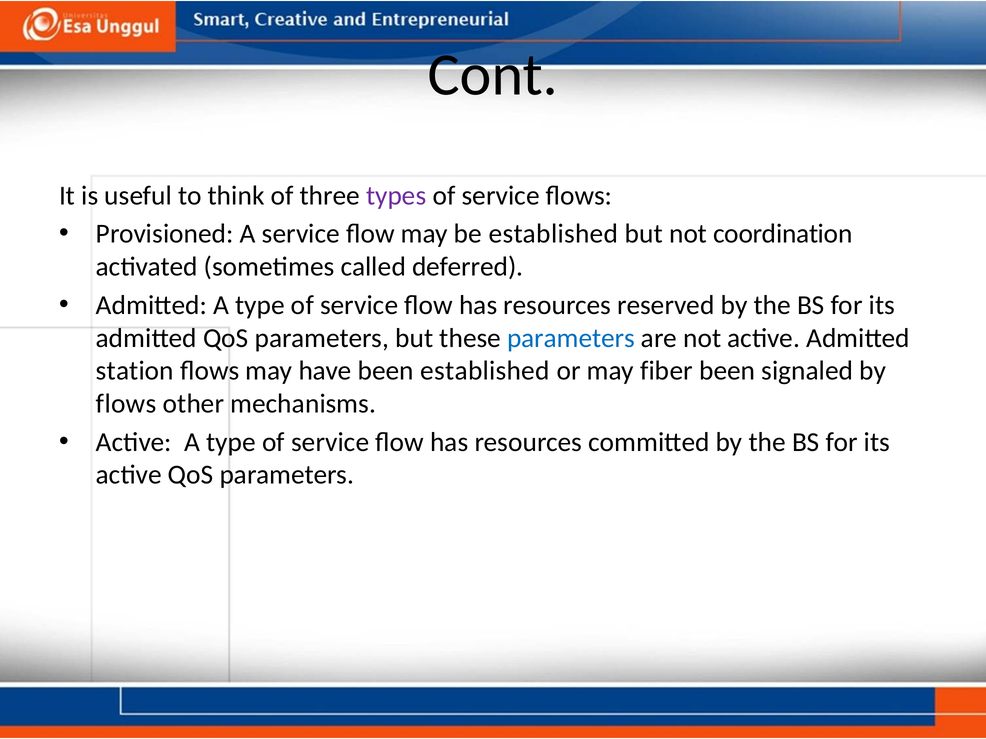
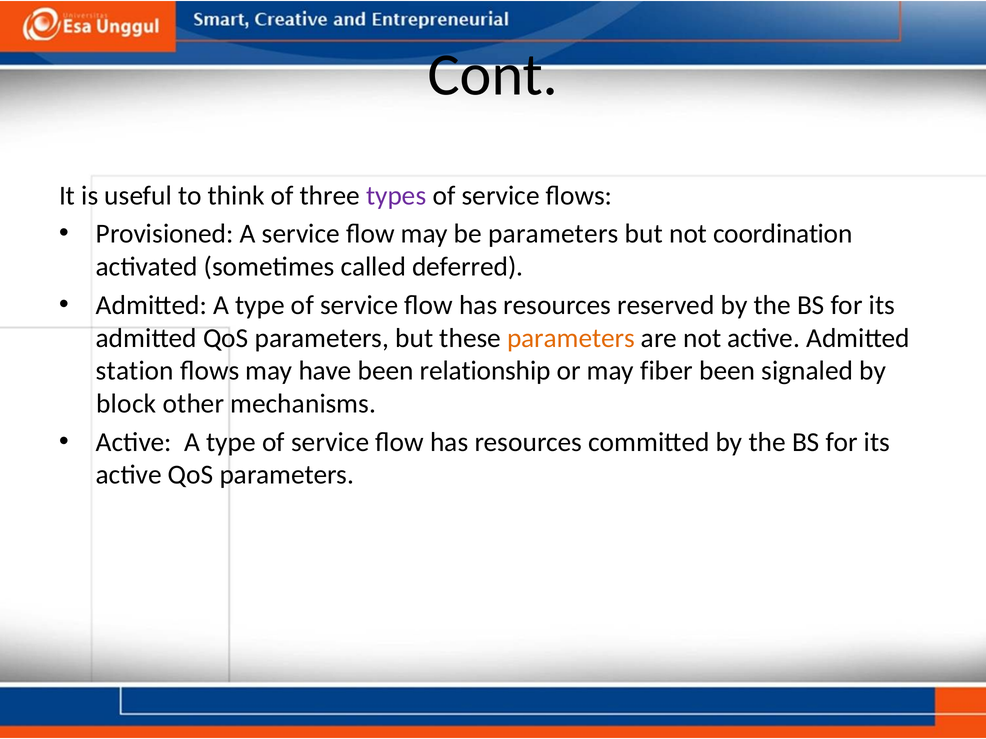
be established: established -> parameters (553, 234)
parameters colour: blue -> orange (571, 338)
been established: established -> relationship (485, 371)
flows: flows -> block (126, 404)
